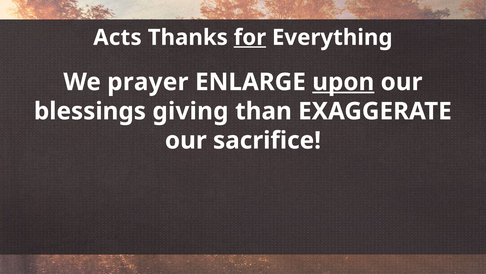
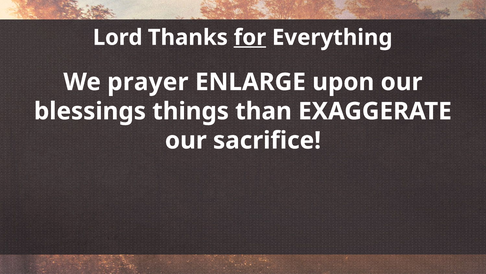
Acts: Acts -> Lord (118, 37)
upon underline: present -> none (343, 82)
giving: giving -> things (191, 111)
